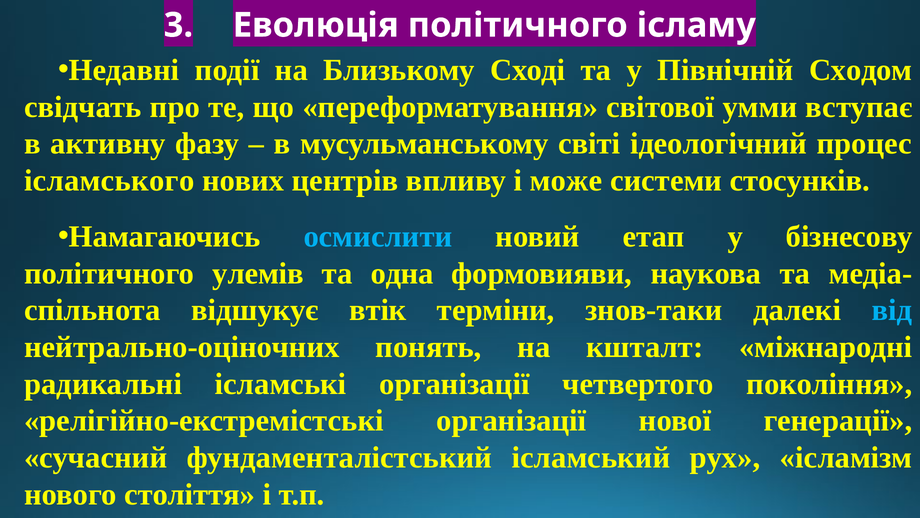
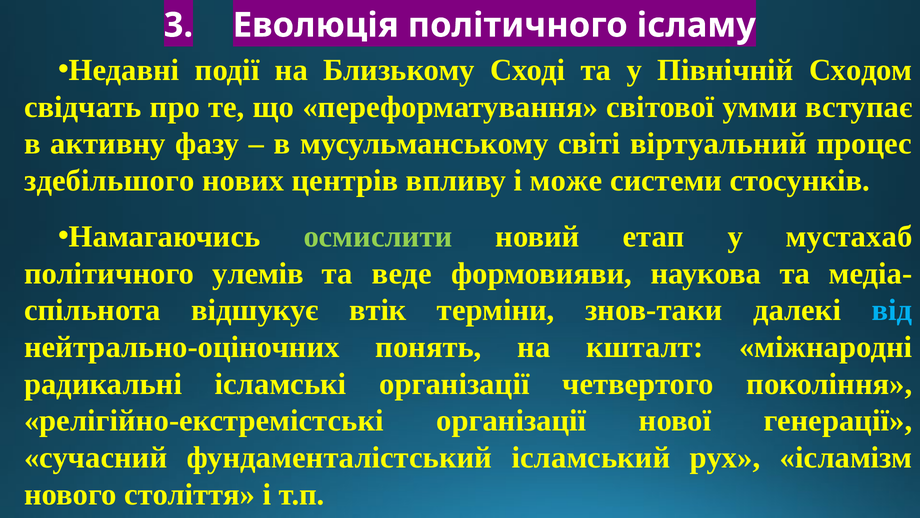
ідеологічний: ідеологічний -> віртуальний (718, 144)
ісламського: ісламського -> здебільшого (109, 180)
осмислити colour: light blue -> light green (378, 236)
бізнесову: бізнесову -> мустахаб (849, 236)
одна: одна -> веде (402, 273)
